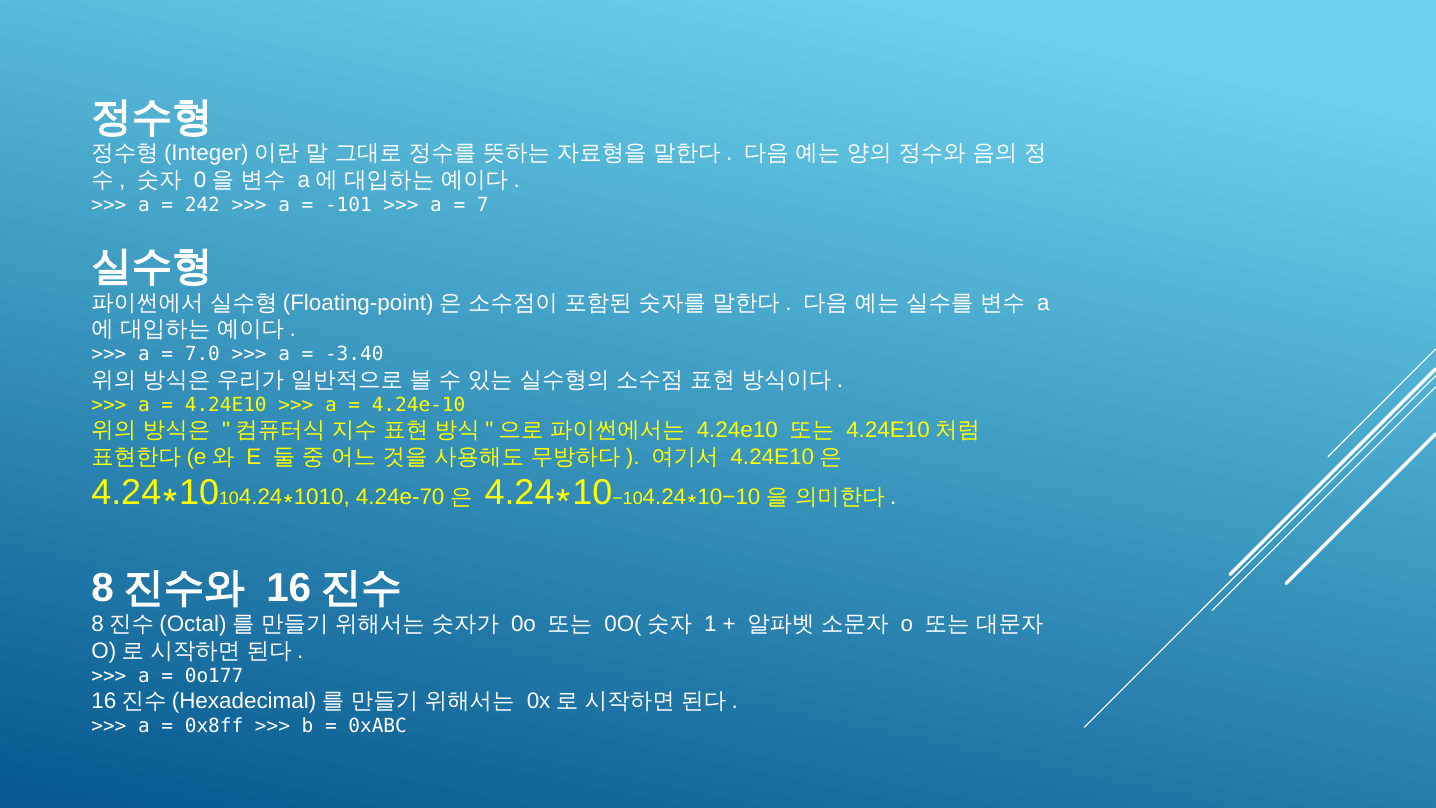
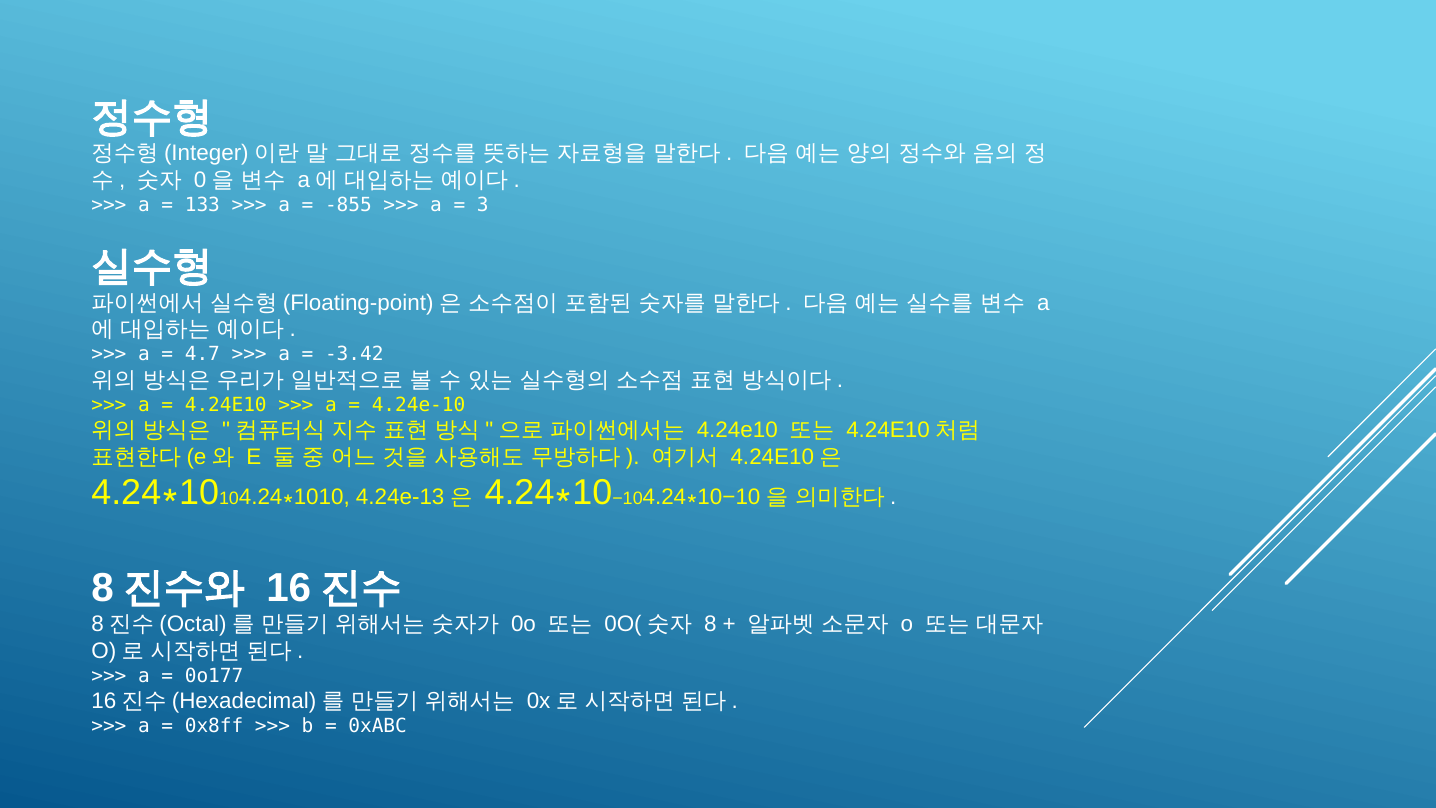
242: 242 -> 133 (202, 205)
-101: -101 -> -855 (348, 205)
7: 7 -> 3 (483, 205)
7.0: 7.0 -> 4.7 (202, 354)
-3.40: -3.40 -> -3.42 (354, 354)
4.24e-70: 4.24e-70 -> 4.24e-13 (400, 497)
1: 1 -> 8 (710, 624)
